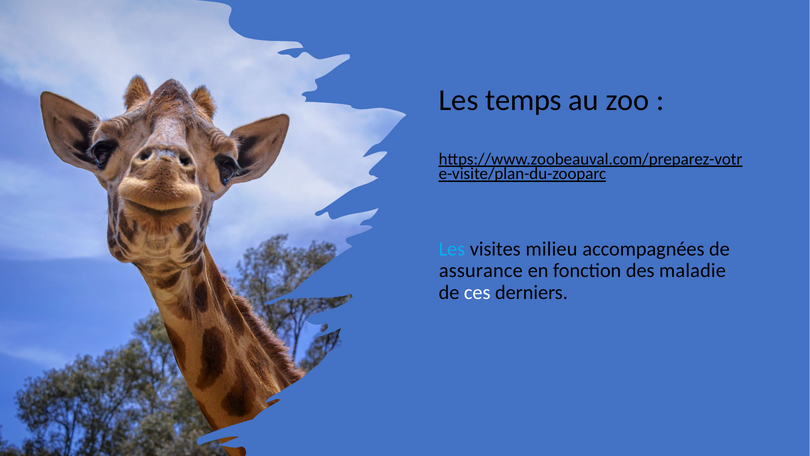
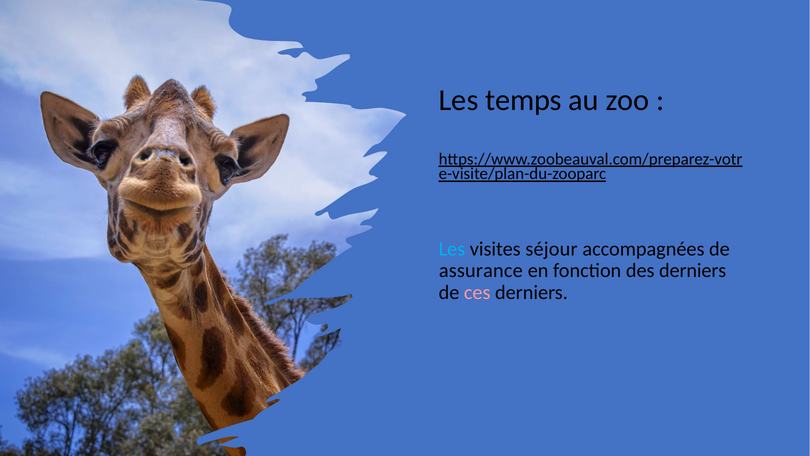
milieu: milieu -> séjour (551, 249)
des maladie: maladie -> derniers (693, 270)
ces colour: white -> pink (477, 292)
